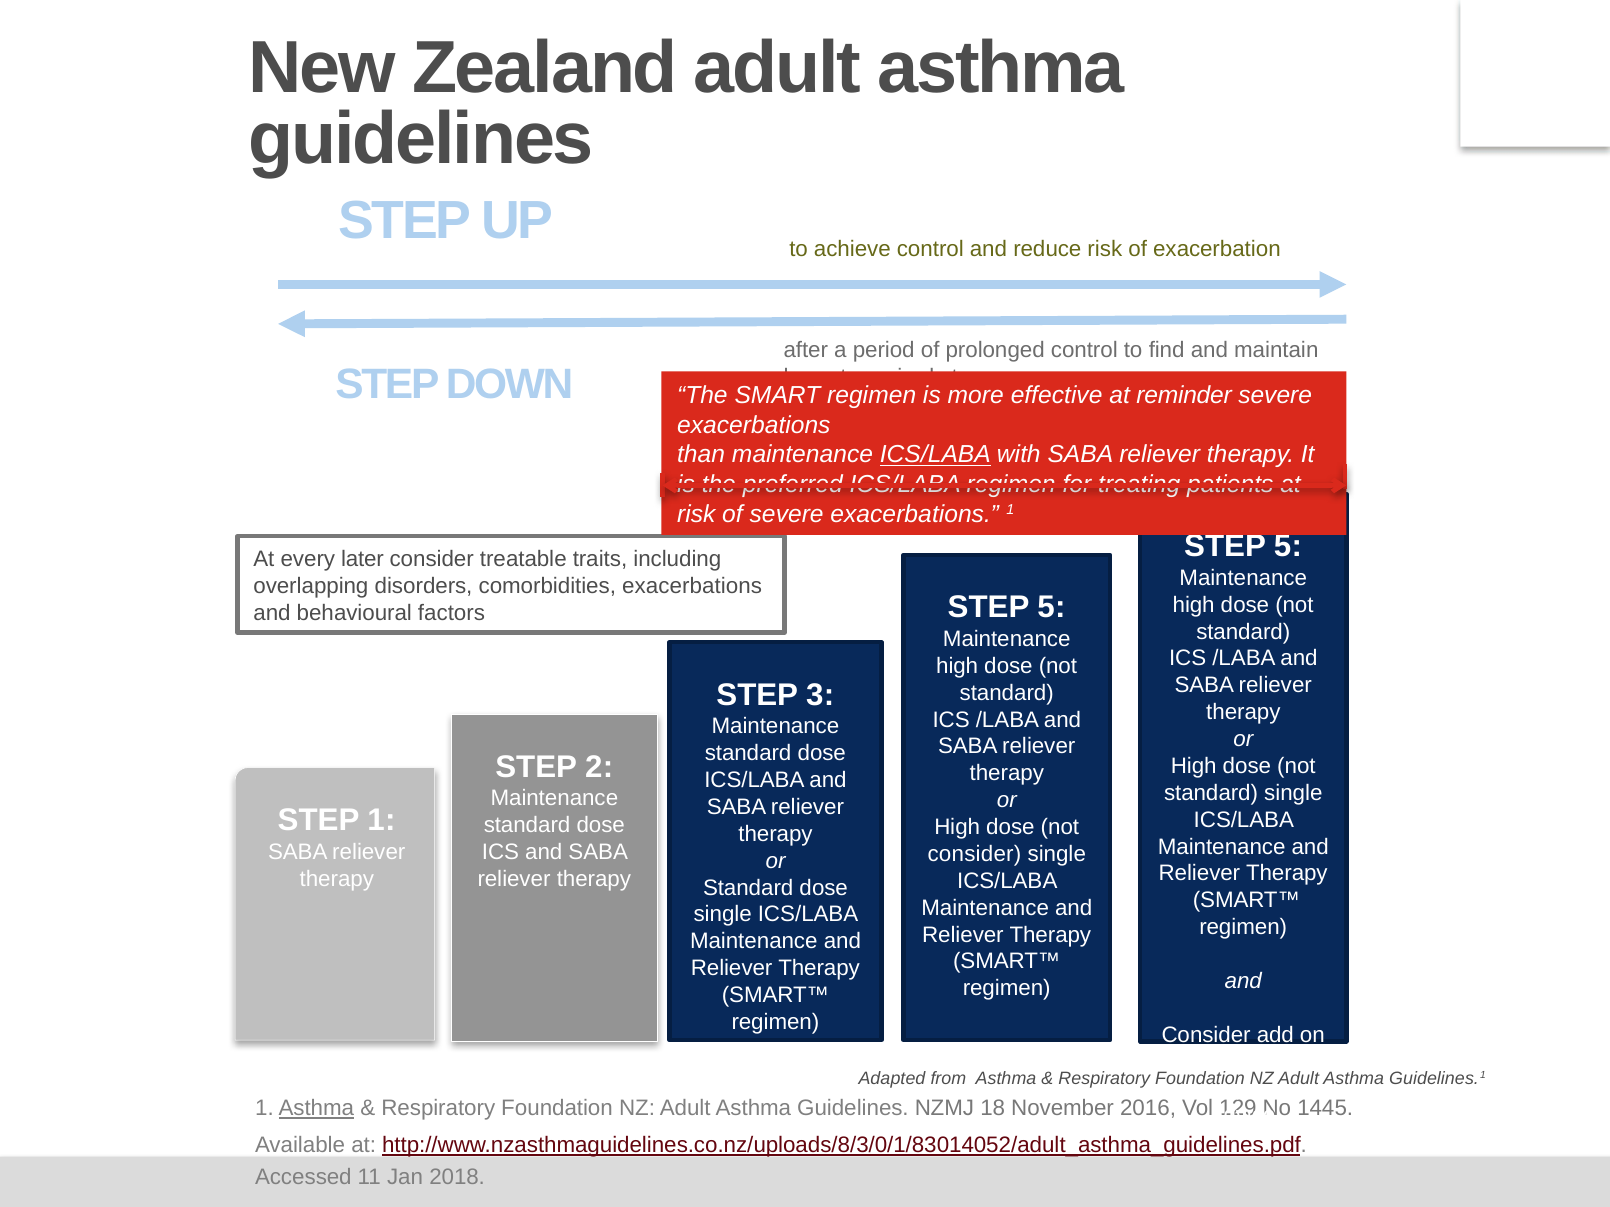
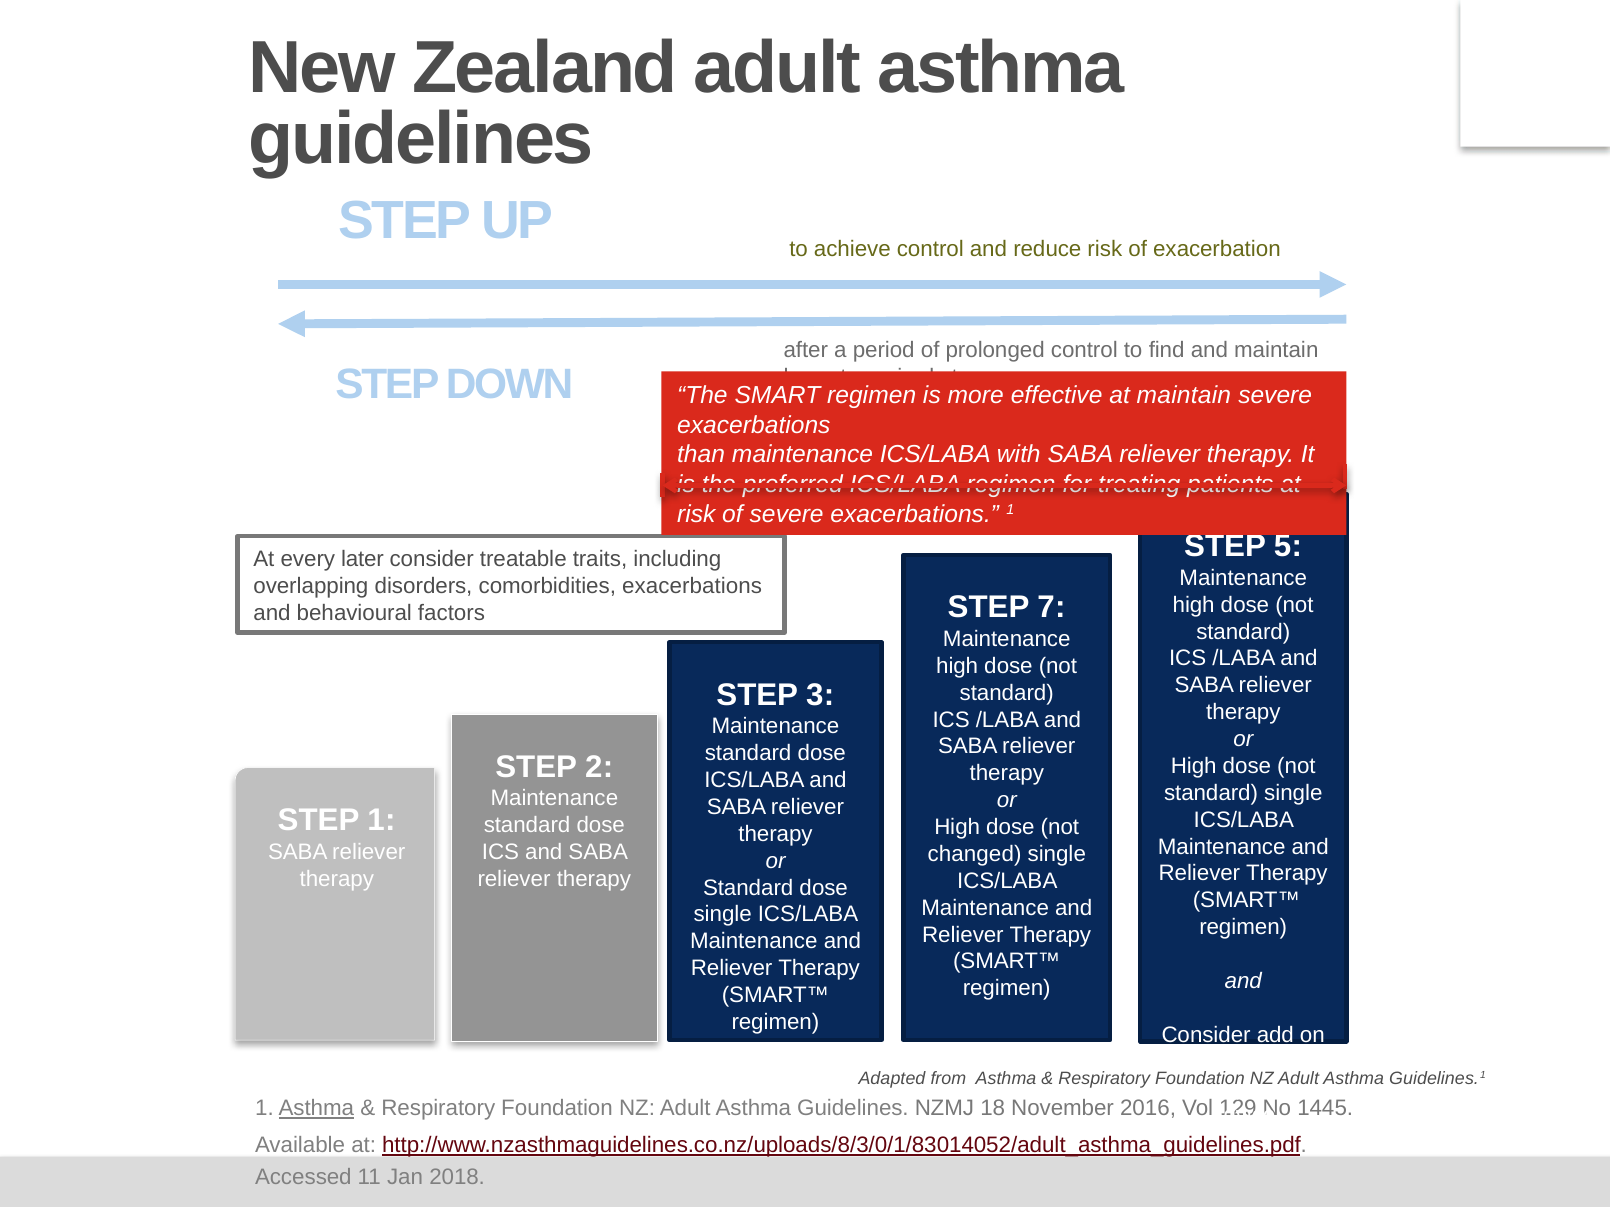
at reminder: reminder -> maintain (1184, 396)
ICS/LABA underline: present -> none (935, 455)
5: 5 -> 7 (1051, 608)
consider: consider -> changed (975, 854)
